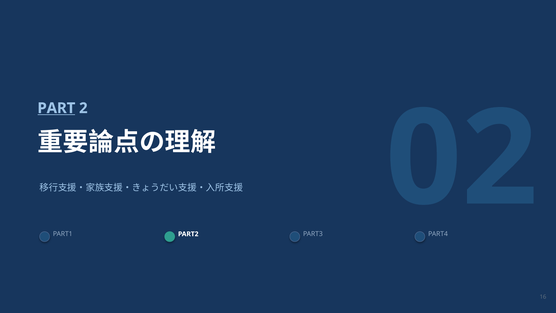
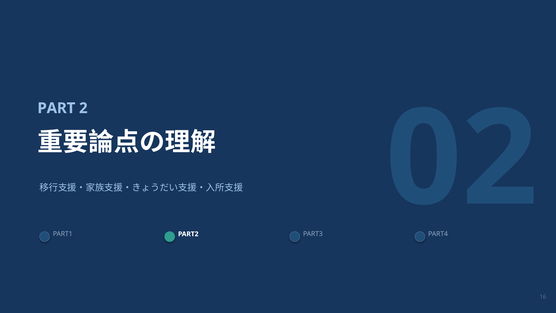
PART underline: present -> none (56, 108)
